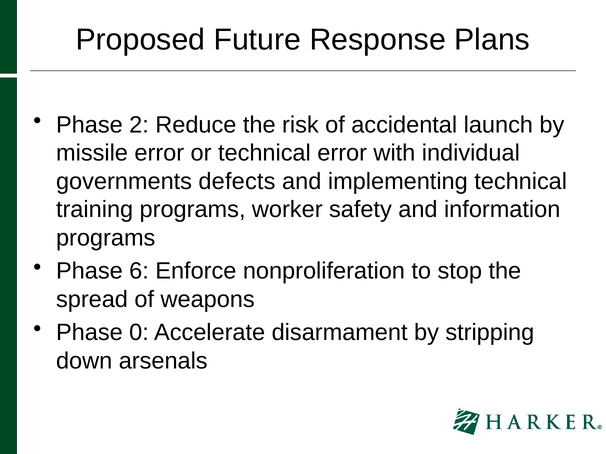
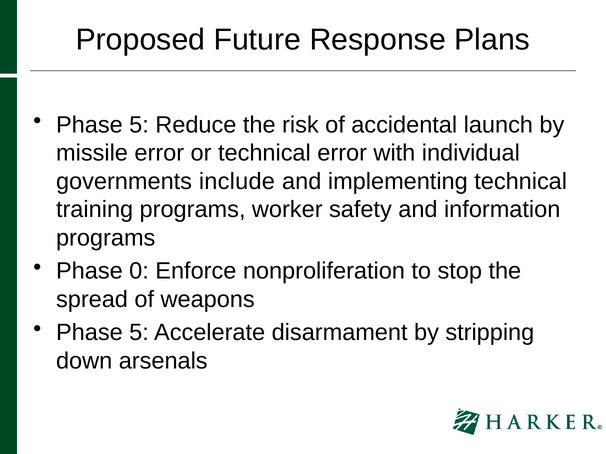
2: 2 -> 5 (139, 125)
defects: defects -> include (237, 181)
6: 6 -> 0 (139, 271)
0: 0 -> 5 (139, 333)
